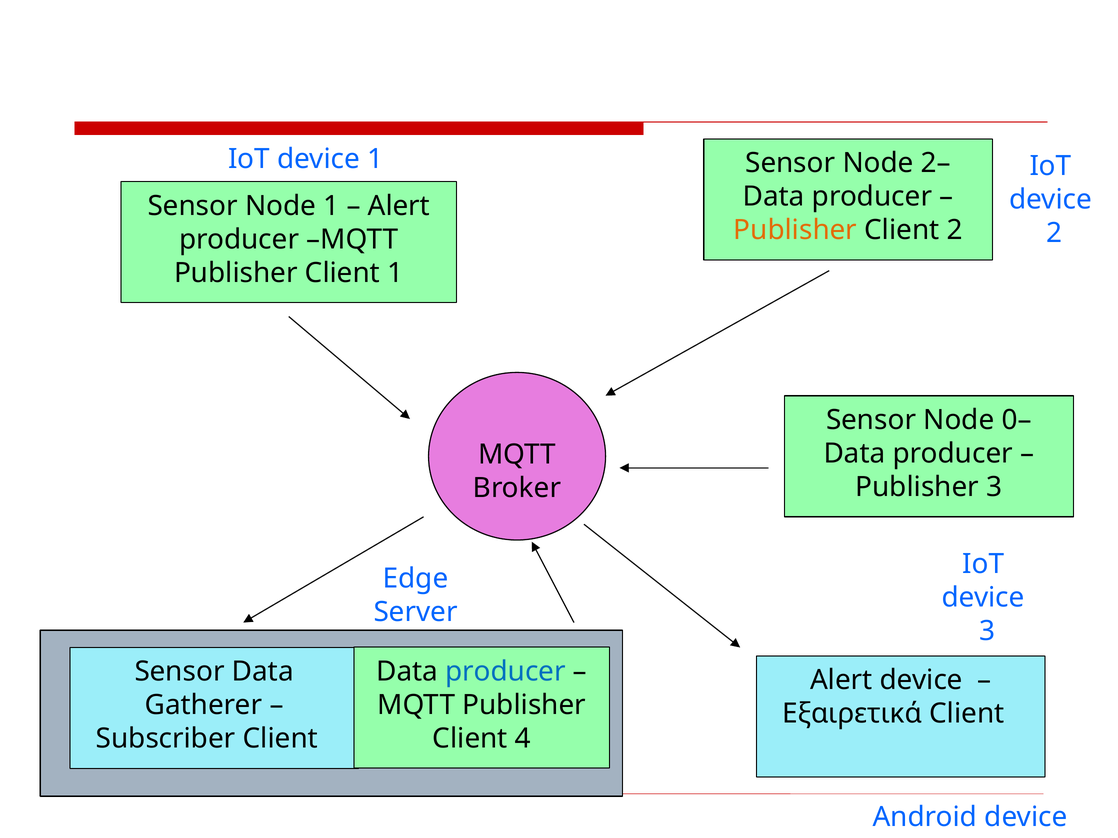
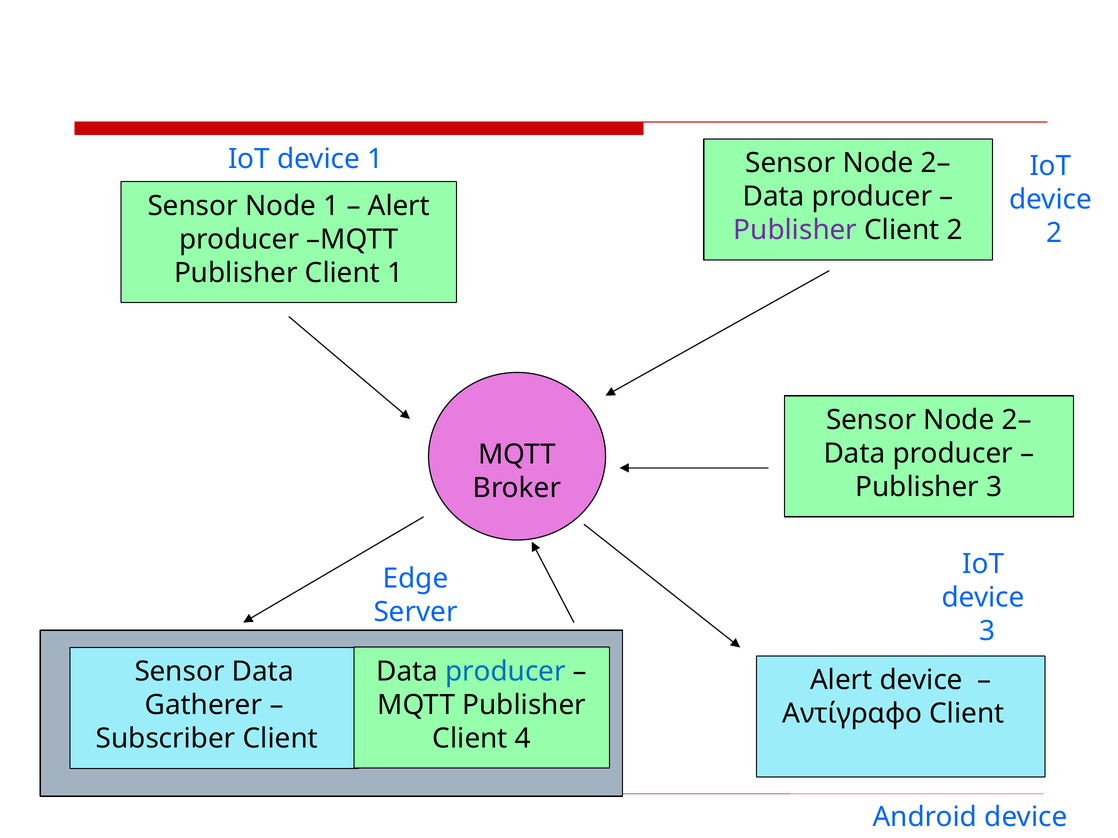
Publisher colour: orange -> purple (795, 230)
0–: 0– -> 2– (1017, 420)
Εξαιρετικά: Εξαιρετικά -> Αντίγραφο (852, 714)
